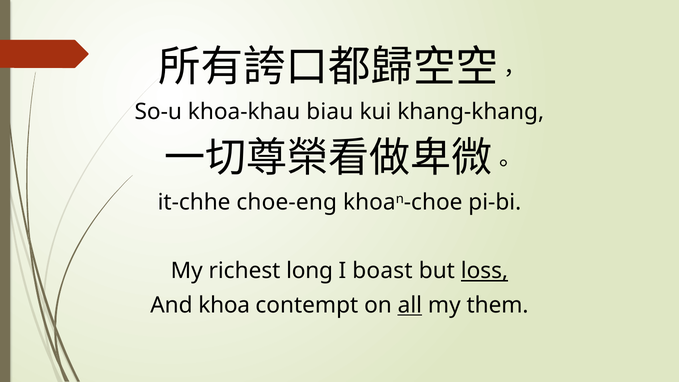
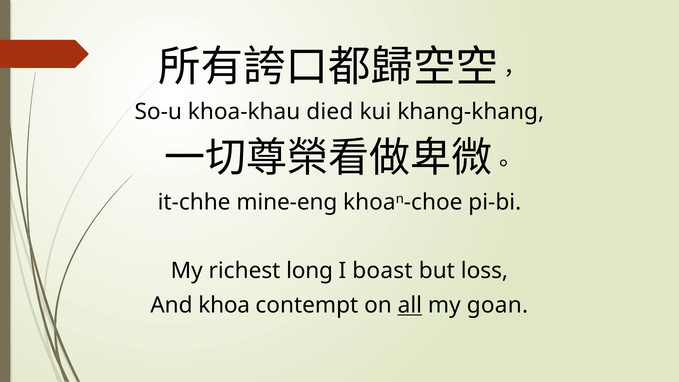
biau: biau -> died (330, 112)
choe-eng: choe-eng -> mine-eng (287, 202)
loss underline: present -> none (484, 271)
them: them -> goan (497, 305)
